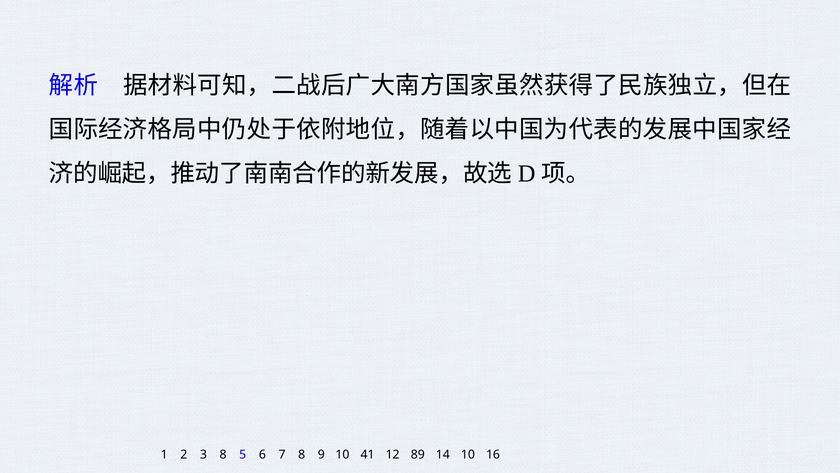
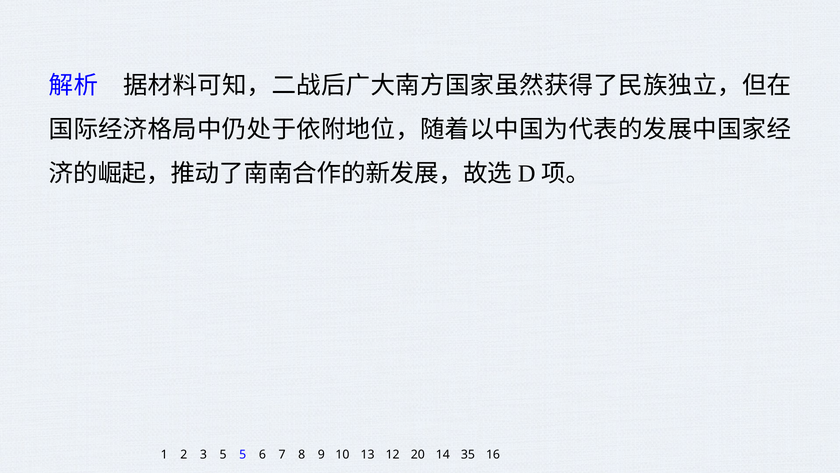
3 8: 8 -> 5 (223, 454)
41: 41 -> 13 (368, 454)
89: 89 -> 20 (418, 454)
14 10: 10 -> 35 (468, 454)
